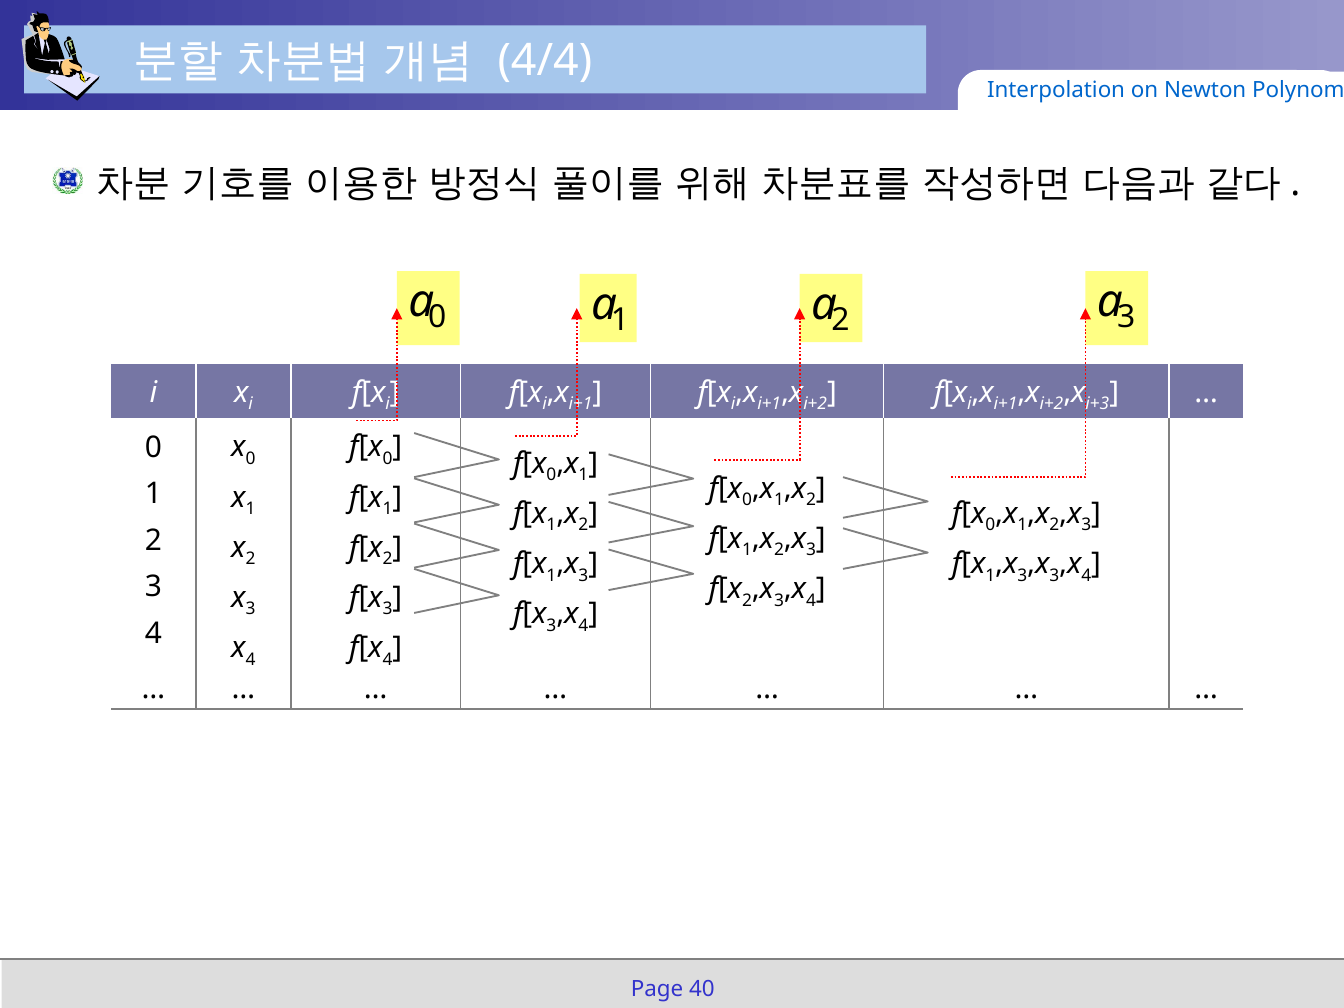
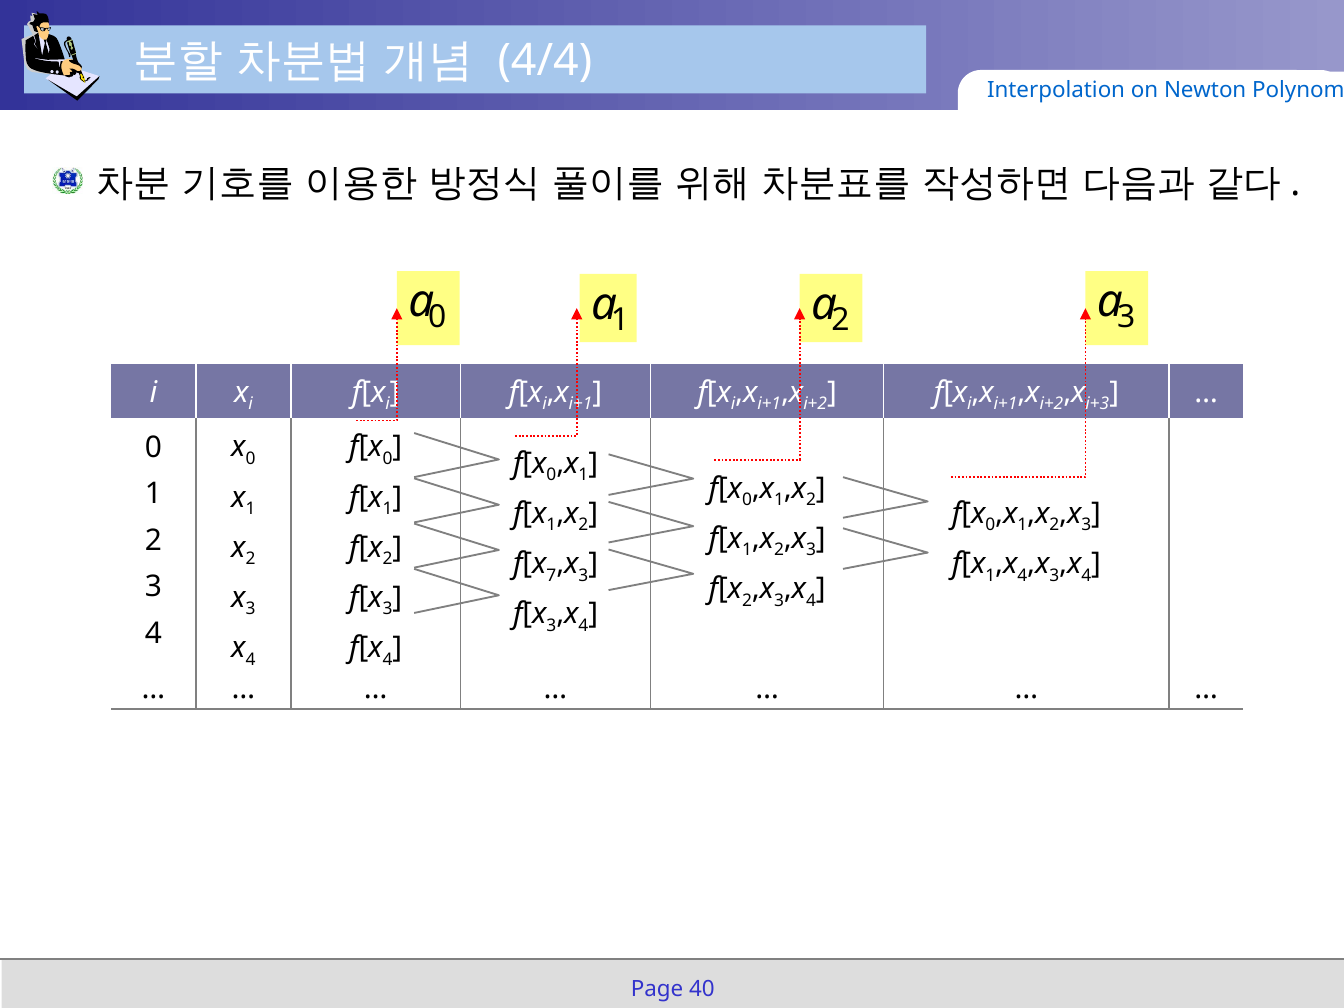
1: 1 -> 7 (551, 575)
3: 3 -> 4 (1022, 575)
